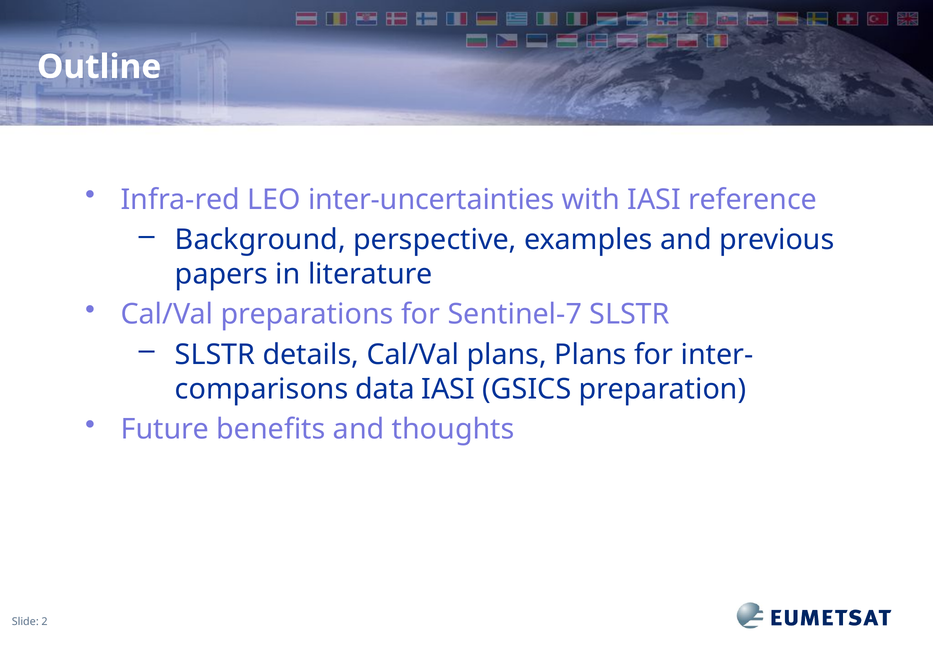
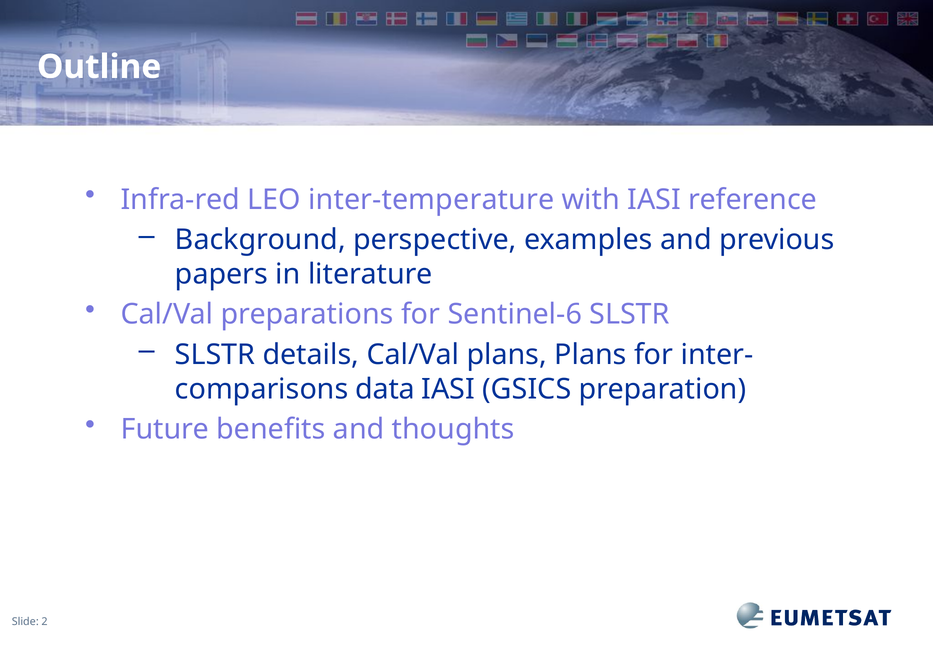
inter-uncertainties: inter-uncertainties -> inter-temperature (431, 200)
Sentinel-7: Sentinel-7 -> Sentinel-6 (515, 314)
